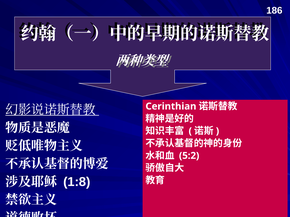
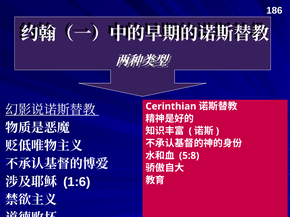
5:2: 5:2 -> 5:8 (189, 156)
1:8: 1:8 -> 1:6 (77, 182)
